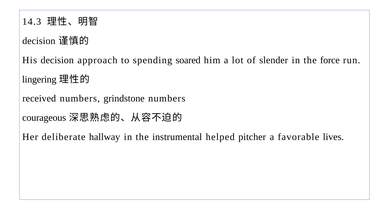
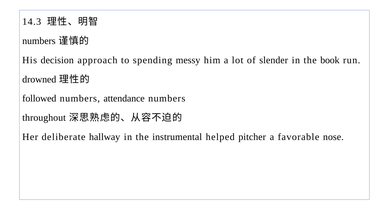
decision: decision -> numbers (39, 41)
soared: soared -> messy (188, 60)
force: force -> book (330, 60)
lingering: lingering -> drowned (39, 79)
received: received -> followed (39, 98)
grindstone: grindstone -> attendance (124, 98)
courageous: courageous -> throughout (44, 118)
lives: lives -> nose (333, 137)
